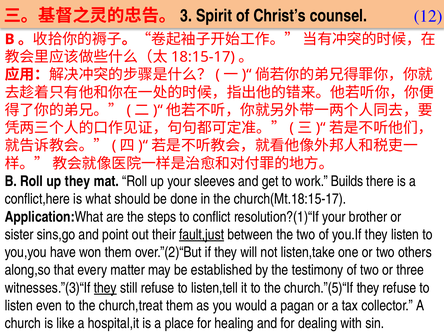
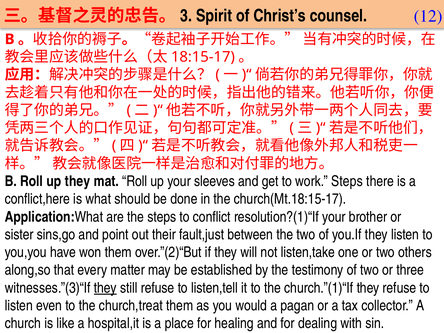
work Builds: Builds -> Steps (347, 181)
fault,just underline: present -> none (202, 235)
church.”(5)“If: church.”(5)“If -> church.”(1)“If (319, 288)
